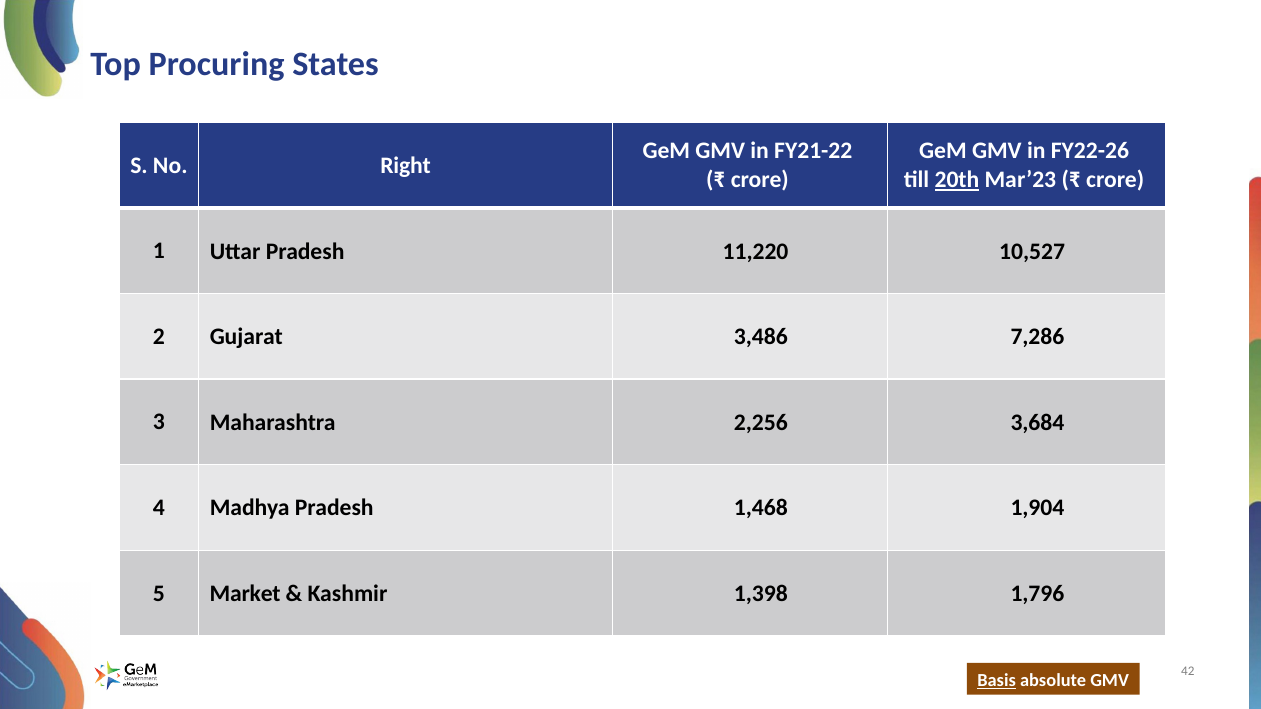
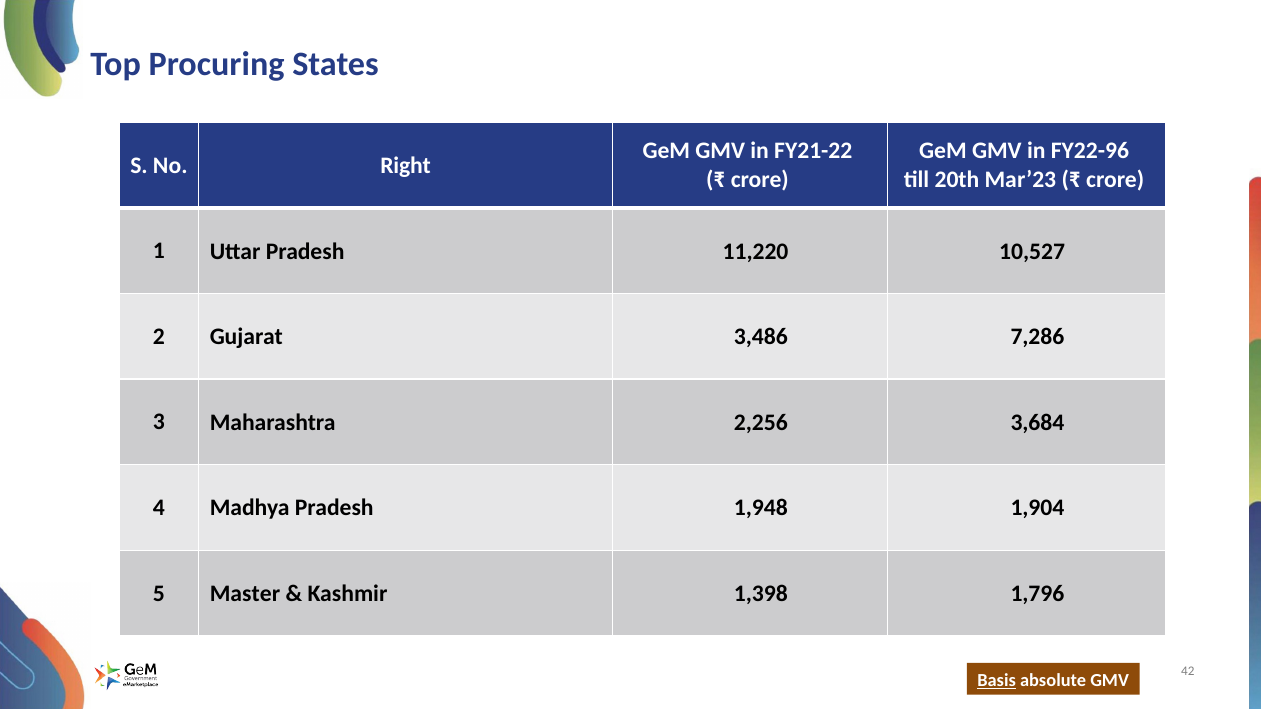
FY22-26: FY22-26 -> FY22-96 (1090, 151)
20th underline: present -> none (957, 180)
1,468: 1,468 -> 1,948 (761, 508)
Market: Market -> Master (245, 594)
